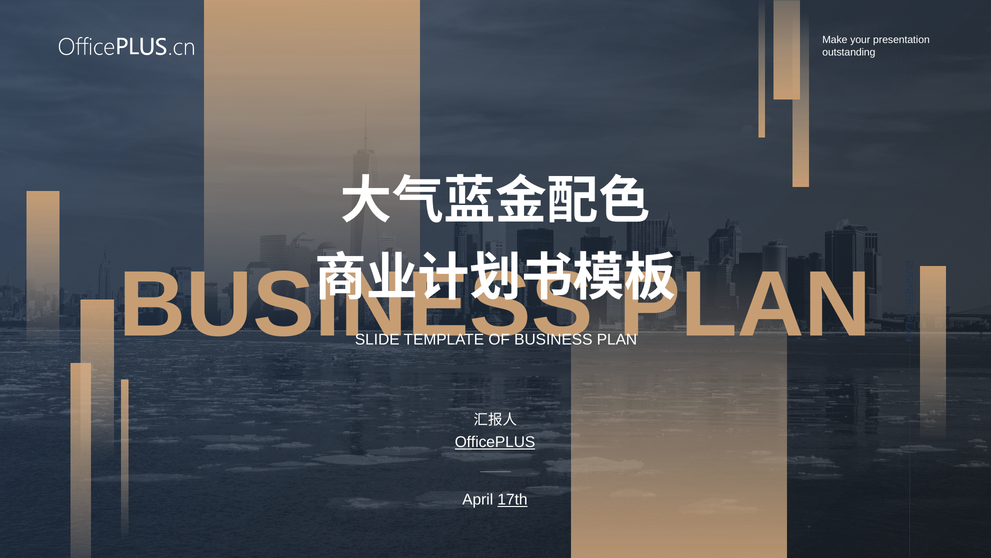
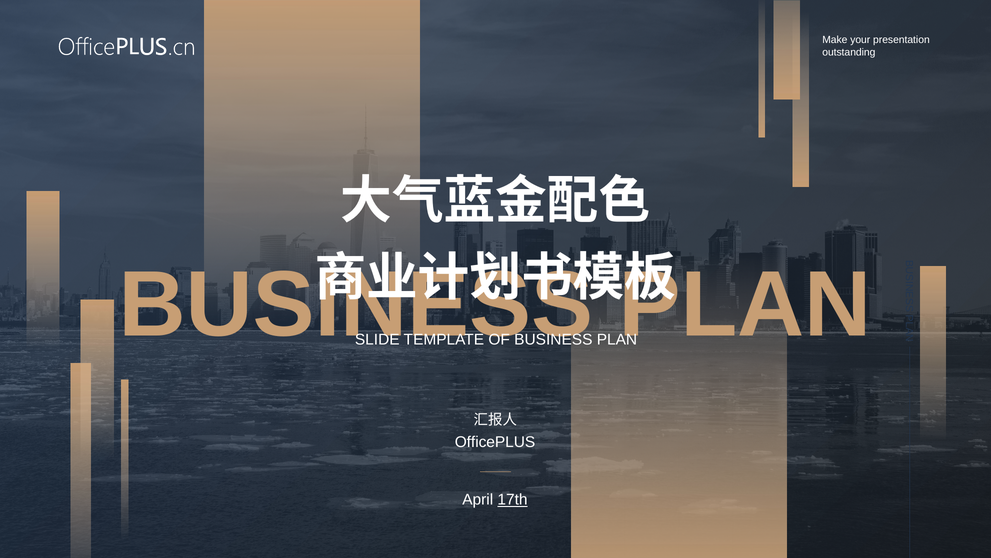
OfficePLUS underline: present -> none (495, 442)
